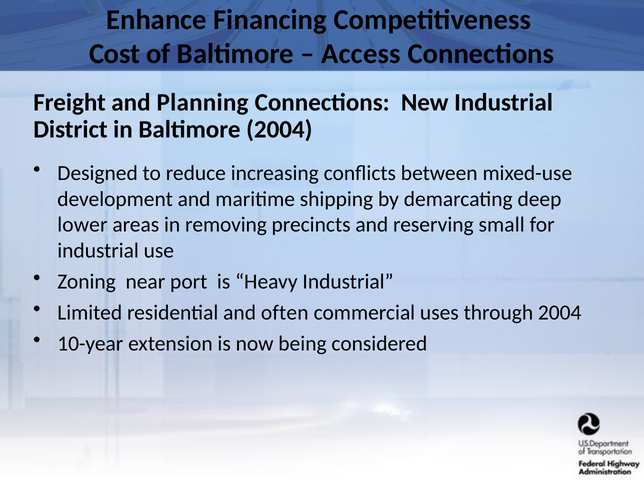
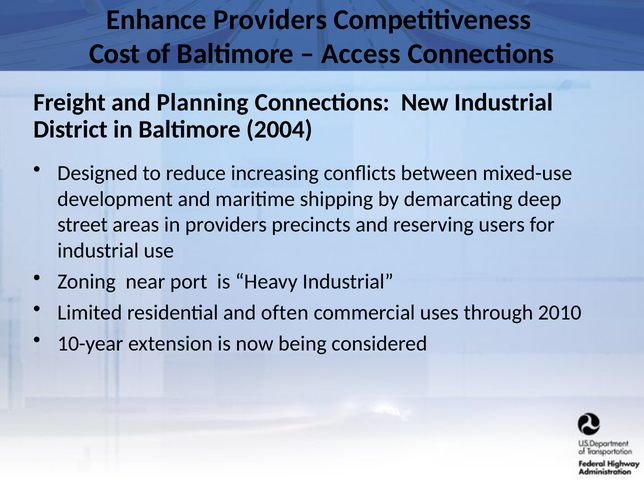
Enhance Financing: Financing -> Providers (270, 20)
lower: lower -> street (83, 225)
in removing: removing -> providers (226, 225)
small: small -> users (502, 225)
through 2004: 2004 -> 2010 (560, 313)
